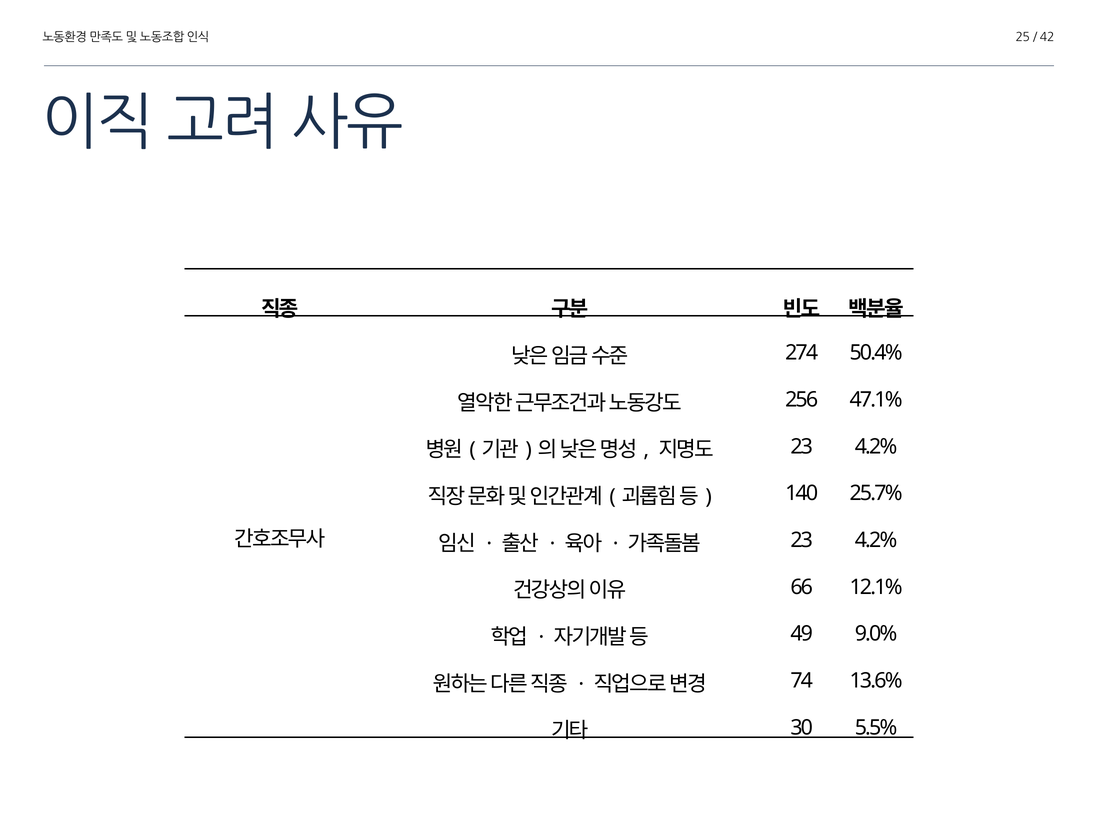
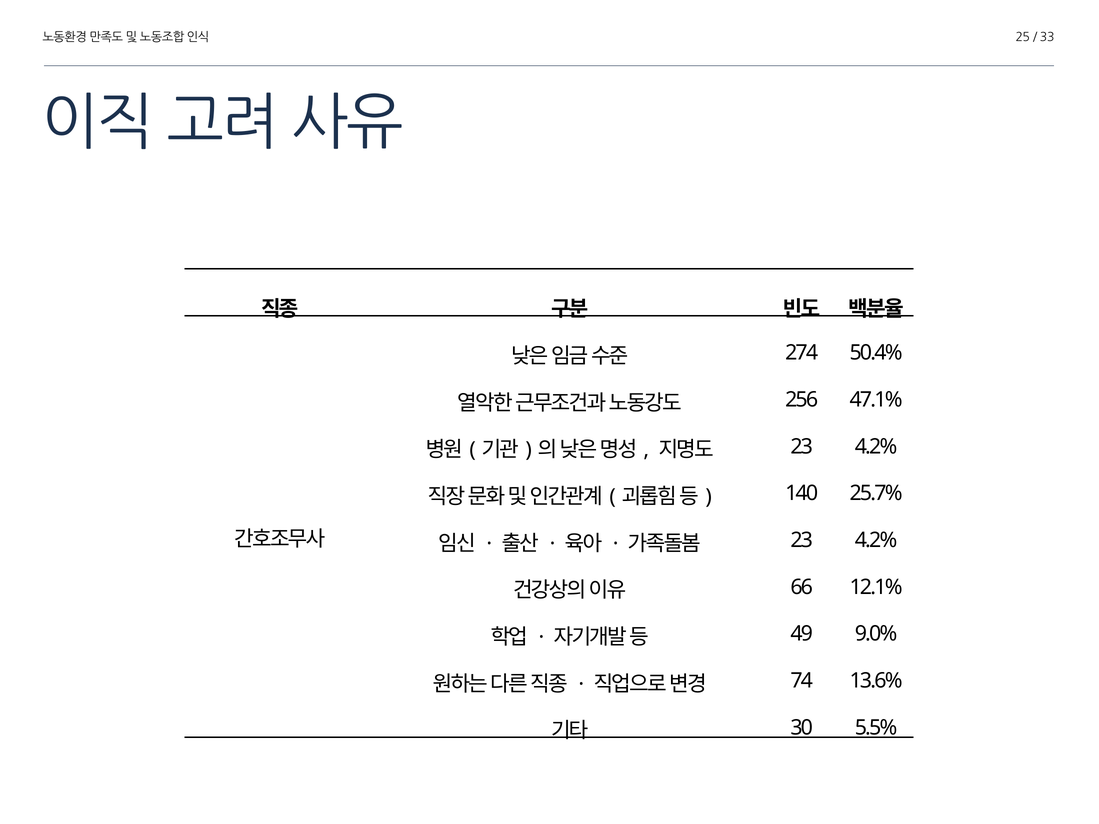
42: 42 -> 33 (1047, 37)
